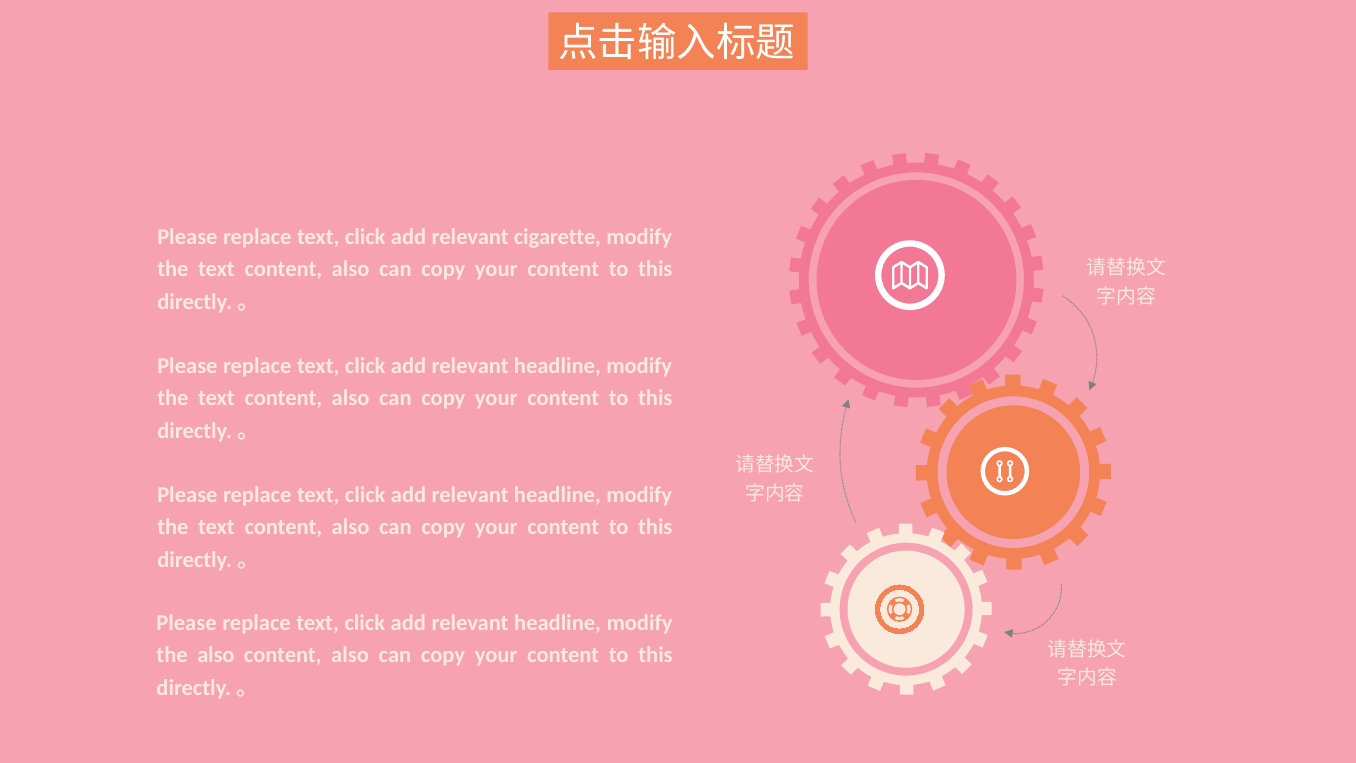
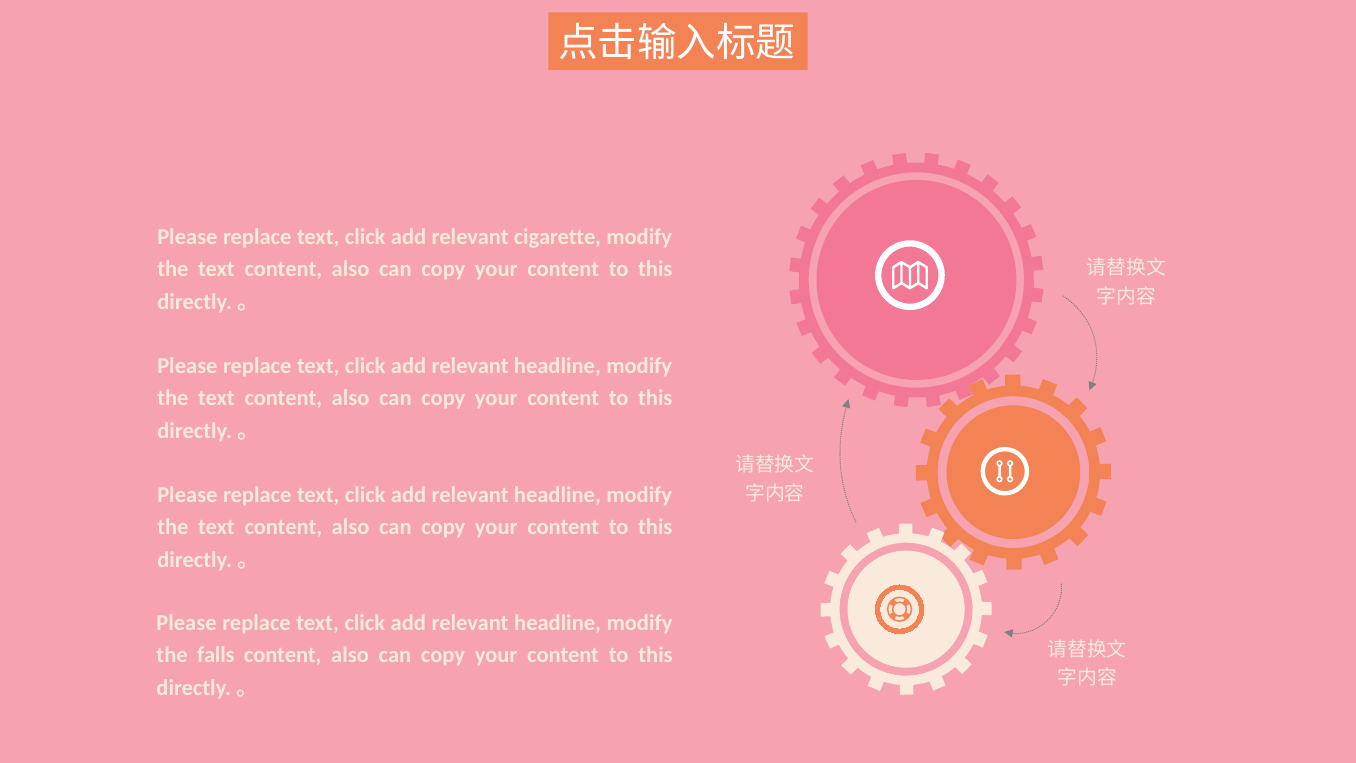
the also: also -> falls (216, 655)
